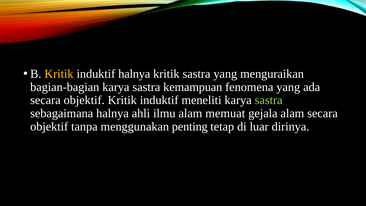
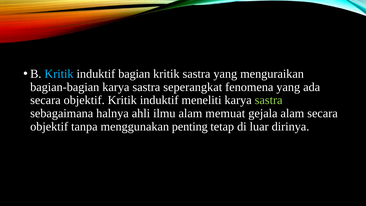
Kritik colour: yellow -> light blue (59, 74)
induktif halnya: halnya -> bagian (134, 74)
kemampuan: kemampuan -> seperangkat (193, 87)
